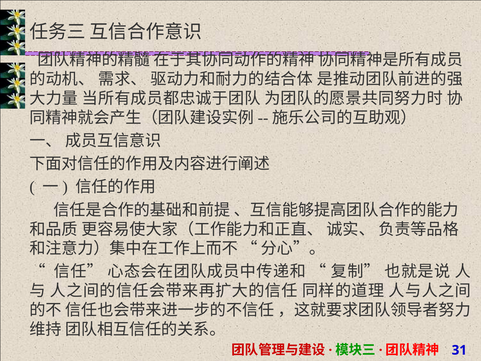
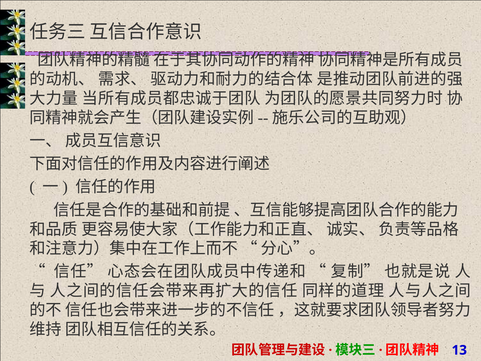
31: 31 -> 13 (459, 350)
